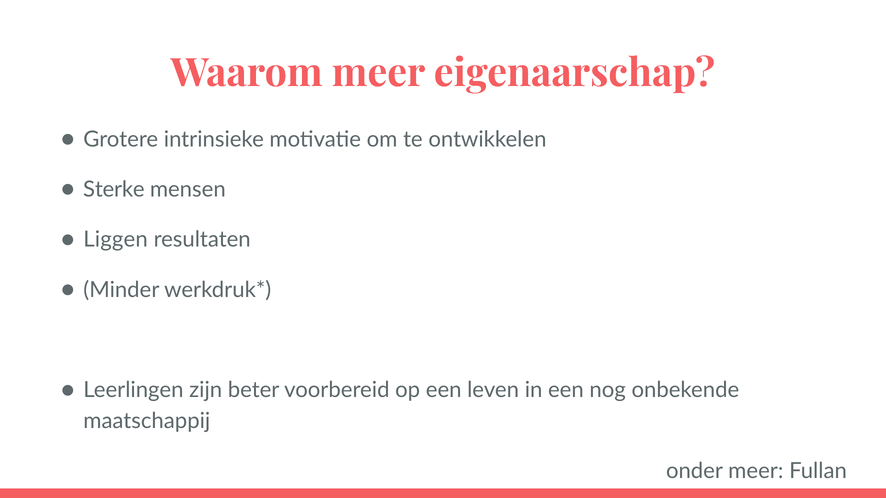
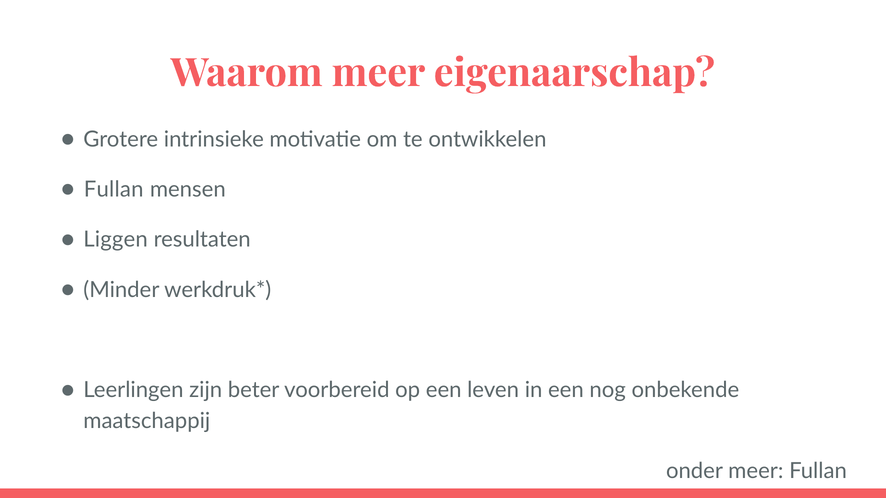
Sterke: Sterke -> Fullan (114, 190)
